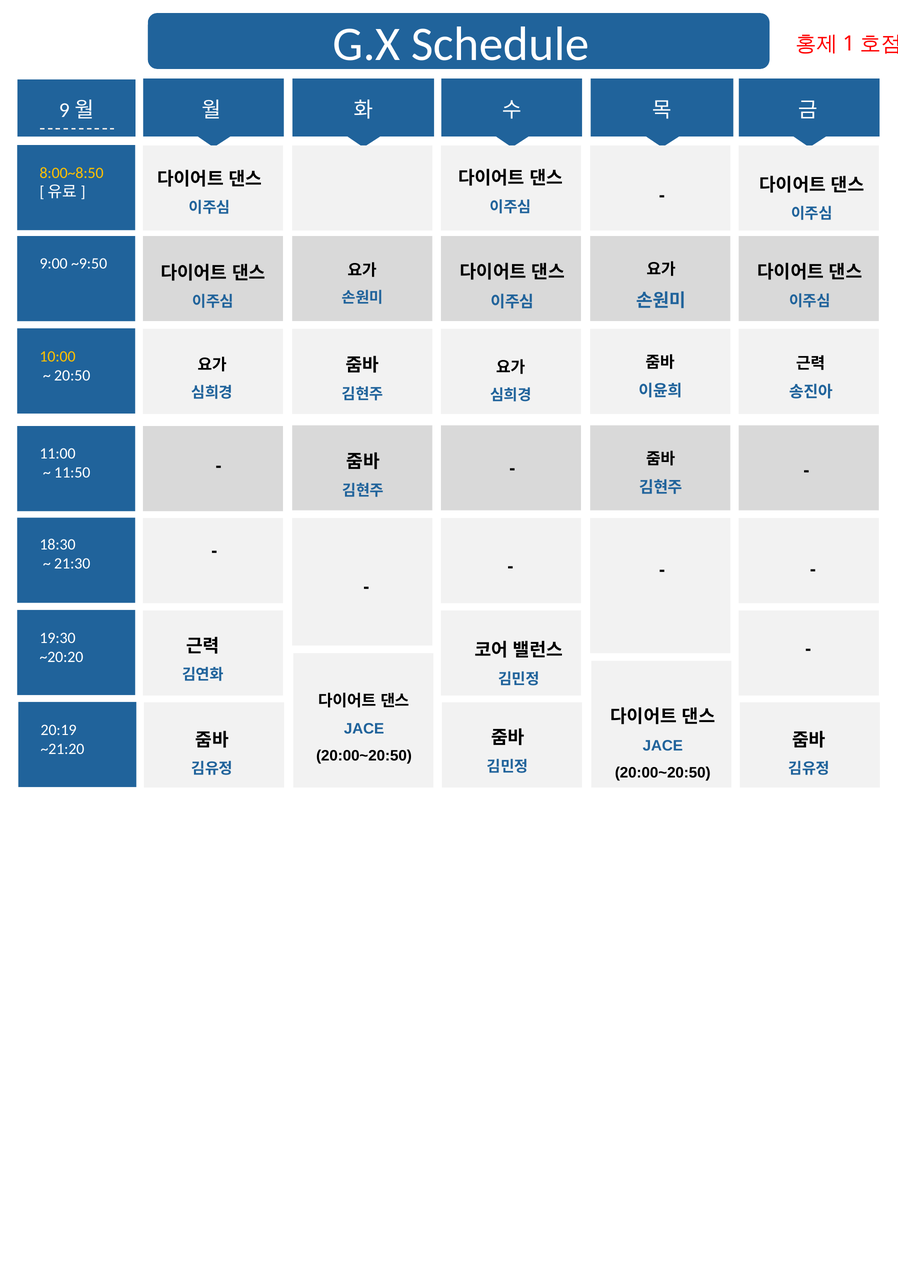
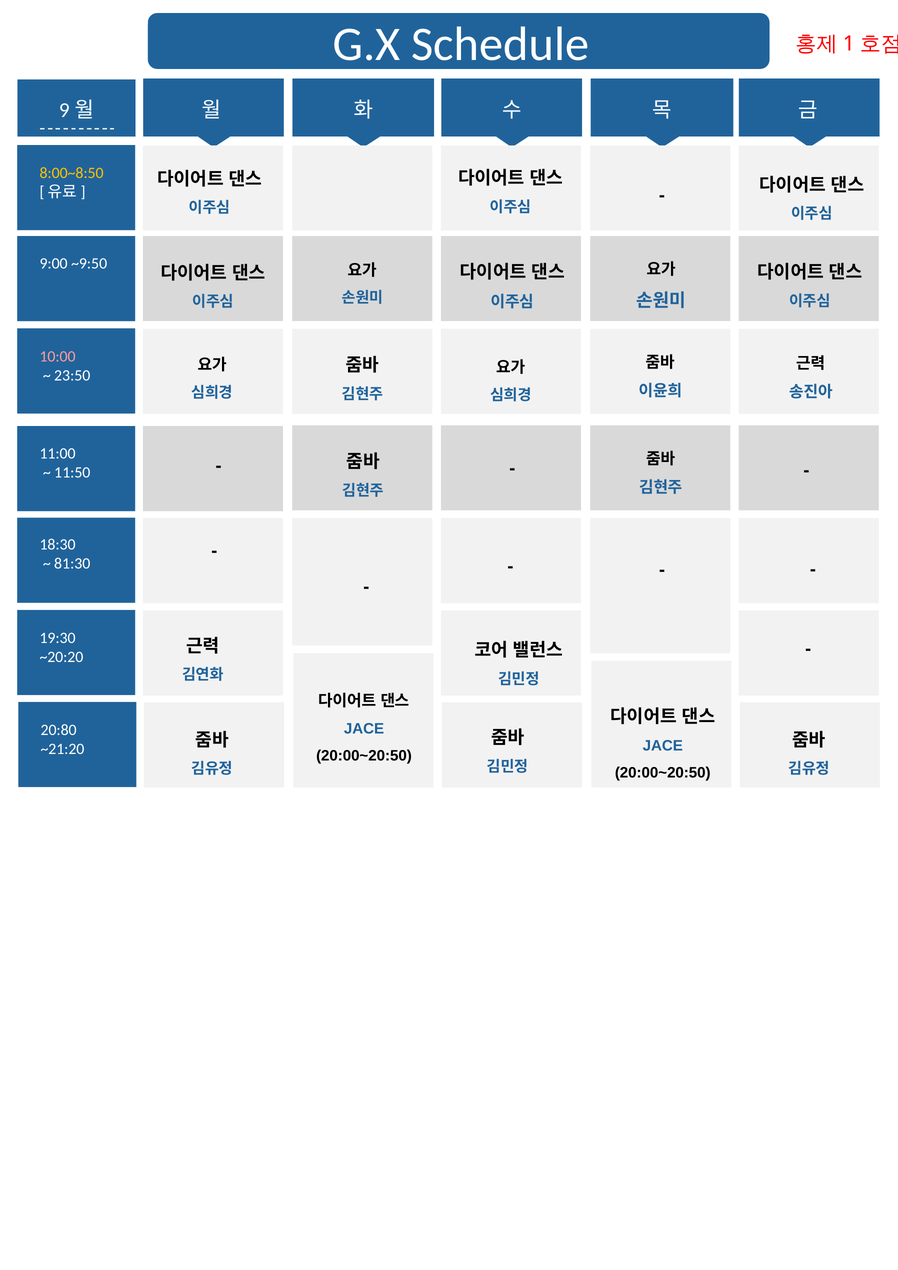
10:00 colour: yellow -> pink (58, 356)
20:50: 20:50 -> 23:50 (72, 375)
21:30: 21:30 -> 81:30 (72, 564)
20:19: 20:19 -> 20:80 (59, 730)
